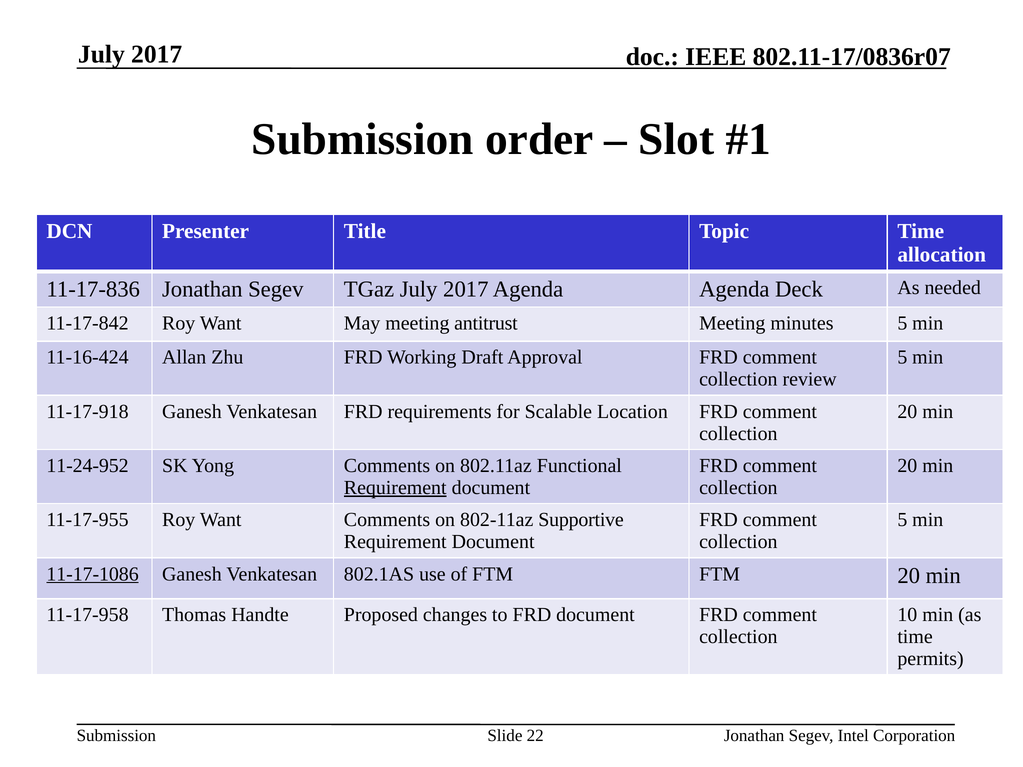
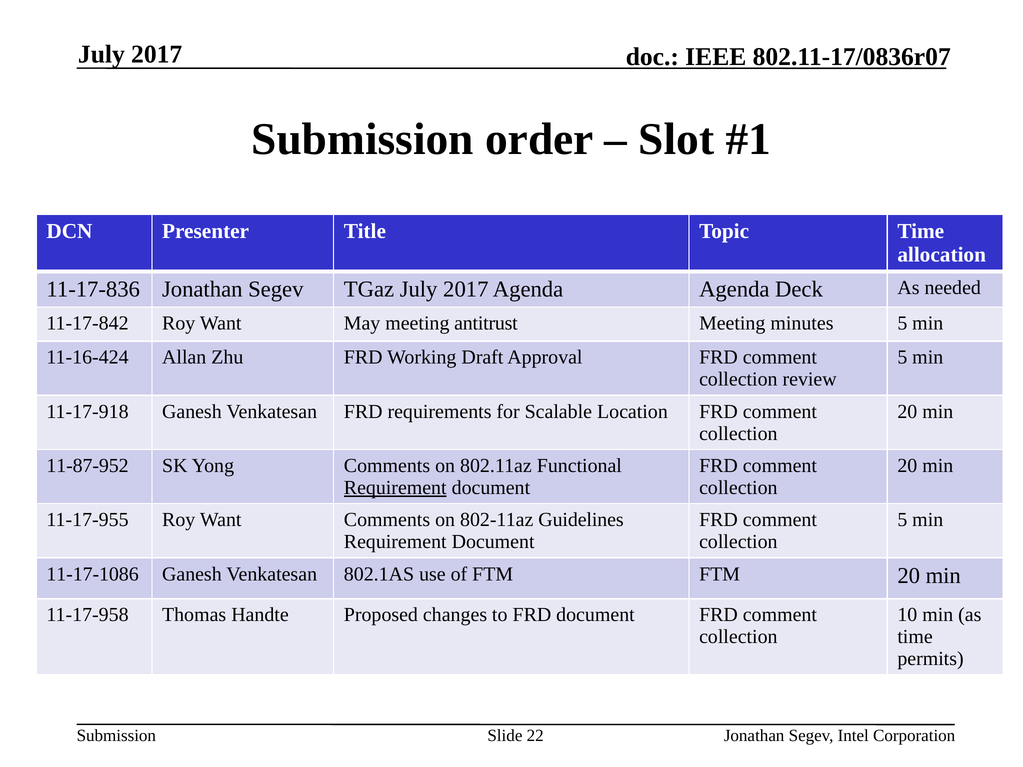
11-24-952: 11-24-952 -> 11-87-952 (88, 466)
Supportive: Supportive -> Guidelines (581, 520)
11-17-1086 underline: present -> none (93, 574)
